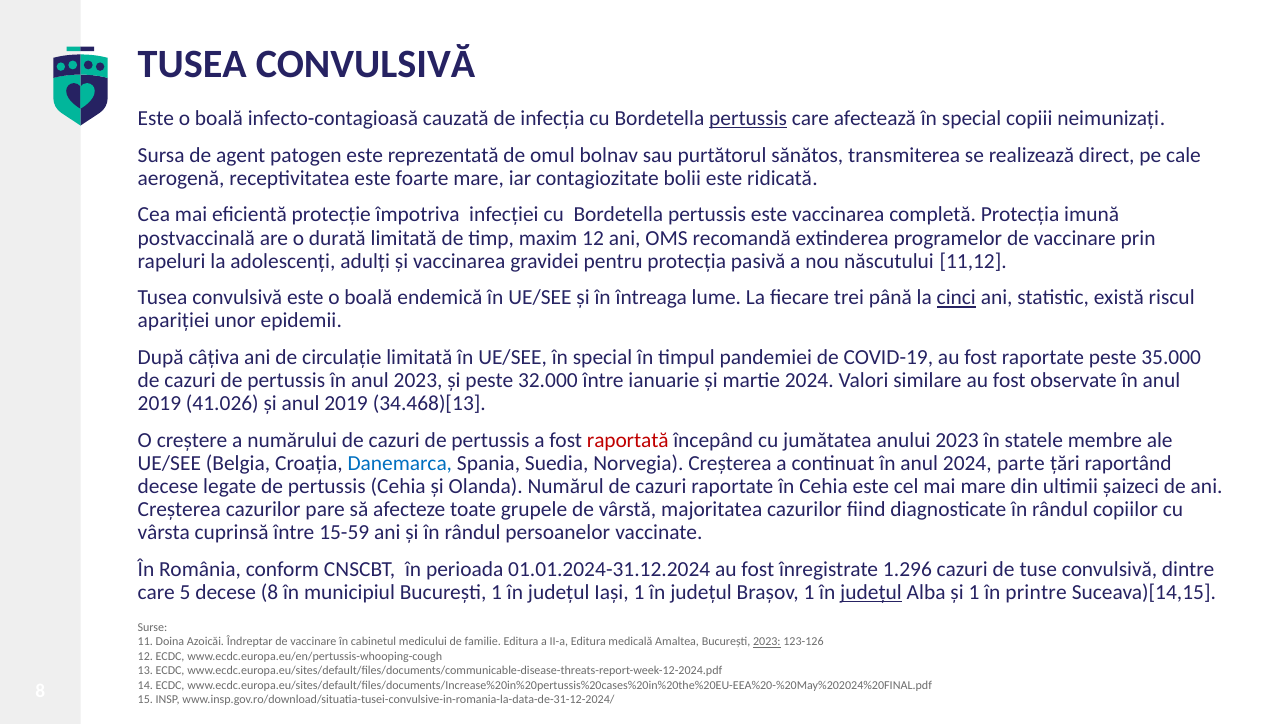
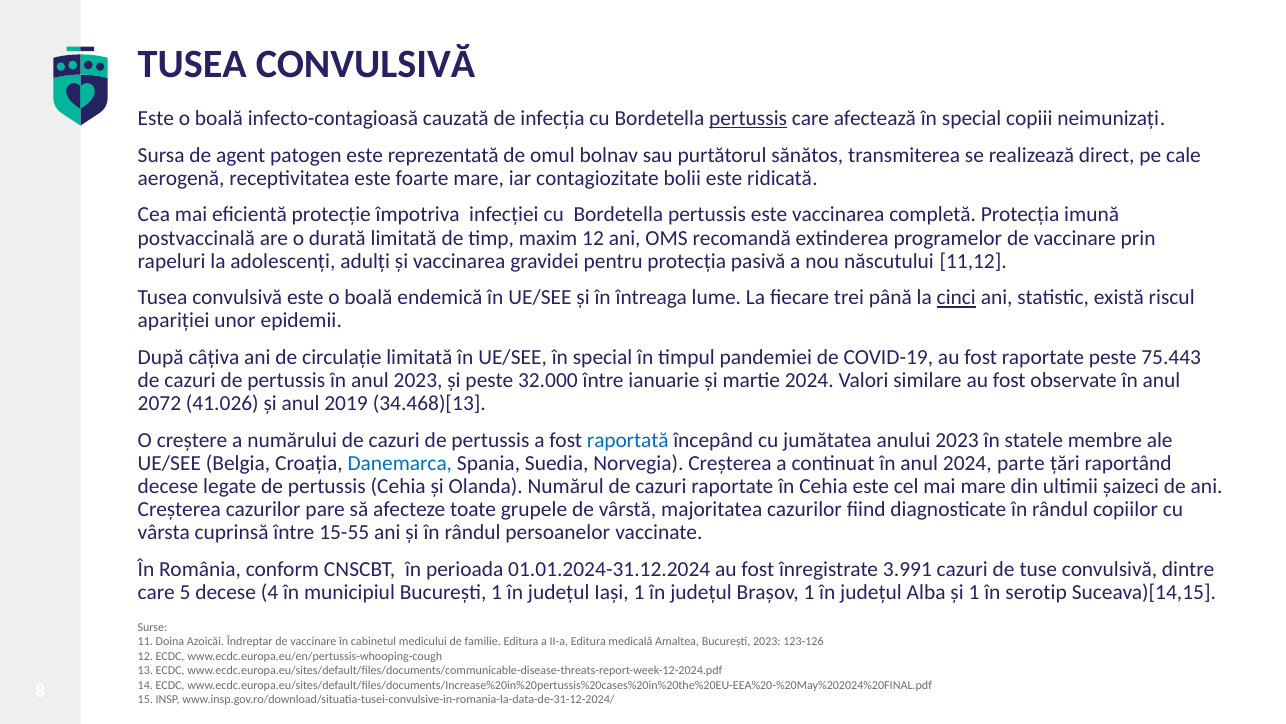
35.000: 35.000 -> 75.443 (1171, 358)
2019: 2019 -> 2072 (159, 404)
raportată colour: red -> blue (628, 440)
15-59: 15-59 -> 15-55 (344, 533)
1.296: 1.296 -> 3.991 (907, 570)
decese 8: 8 -> 4 (269, 593)
județul underline: present -> none (871, 593)
printre: printre -> serotip (1036, 593)
2023 underline: present -> none (767, 642)
